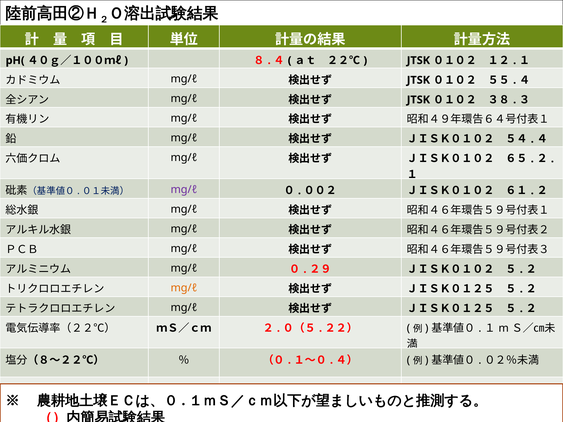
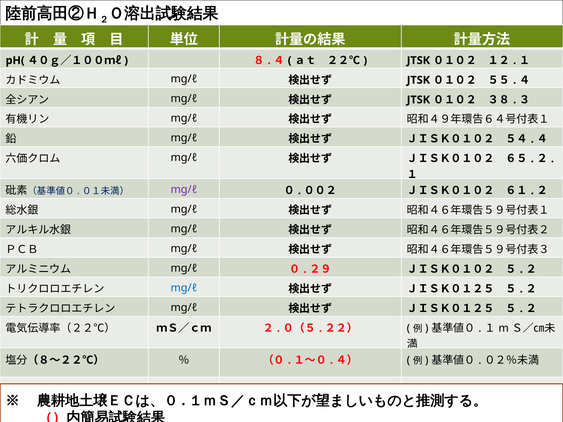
mg/ℓ colour: orange -> blue (184, 288)
